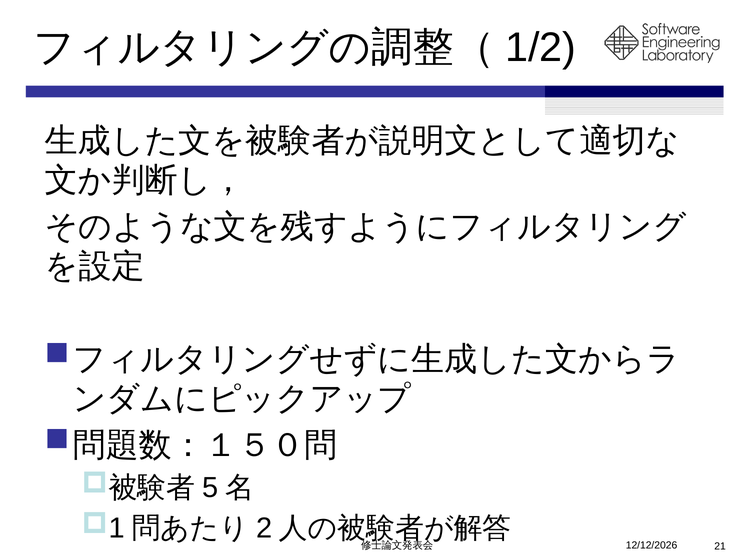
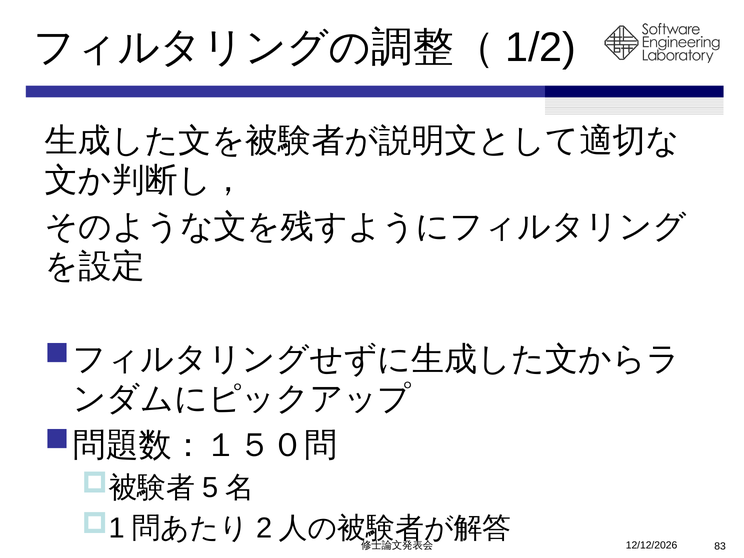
21: 21 -> 83 (720, 546)
